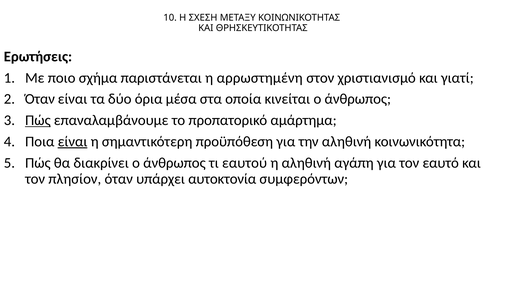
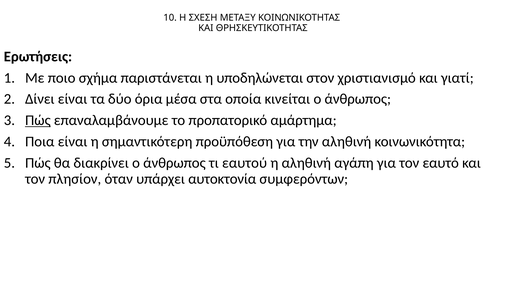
αρρωστημένη: αρρωστημένη -> υποδηλώνεται (260, 78)
Όταν: Όταν -> Δίνει (40, 99)
είναι underline: present -> none (73, 141)
